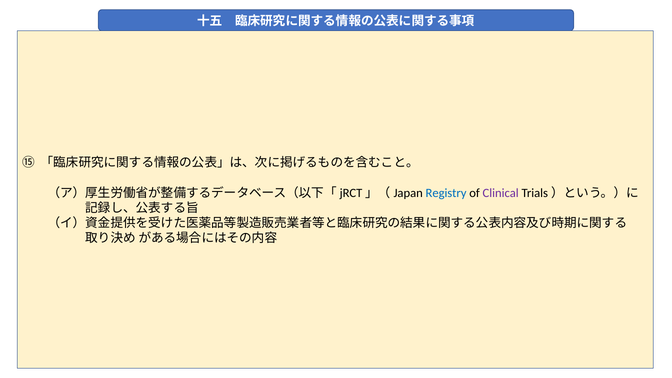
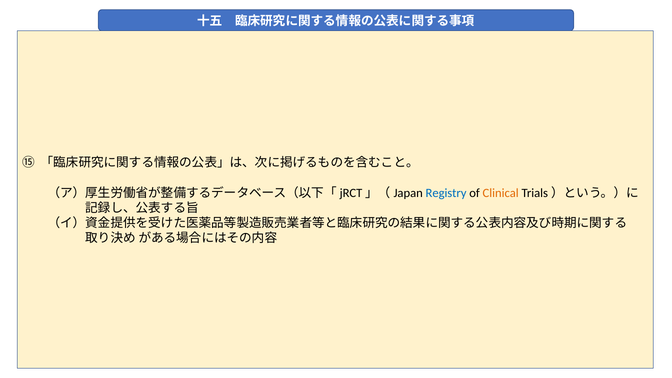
Clinical colour: purple -> orange (501, 193)
